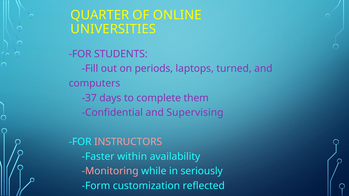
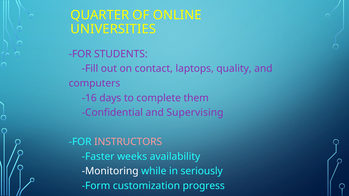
periods: periods -> contact (154, 69)
turned: turned -> quality (234, 69)
-37: -37 -> -16 (89, 98)
within: within -> weeks (132, 157)
Monitoring colour: pink -> white (110, 171)
reflected: reflected -> progress (204, 186)
